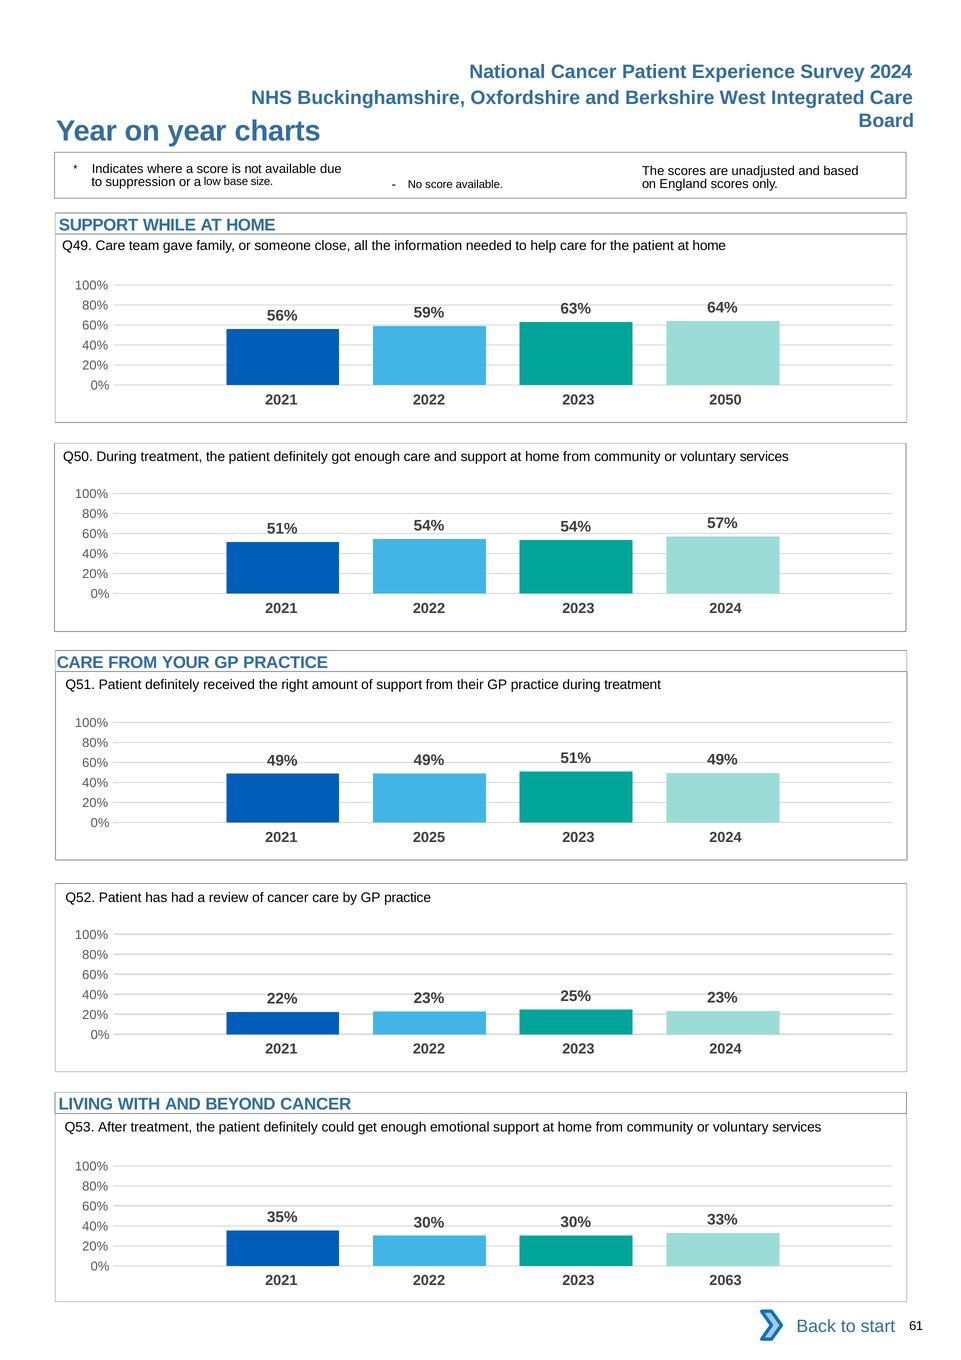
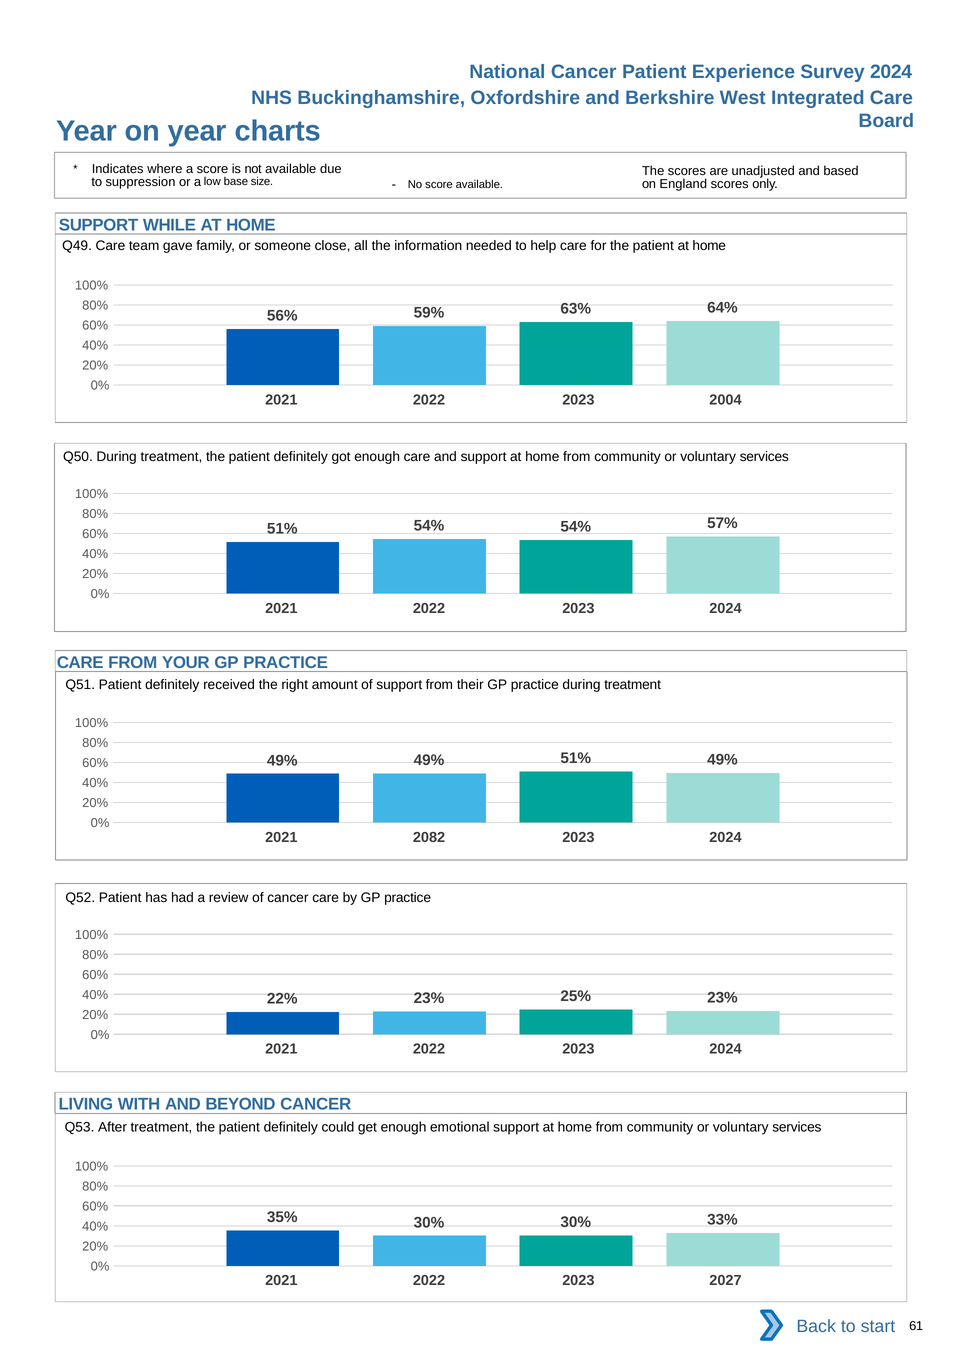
2050: 2050 -> 2004 (725, 400)
2025: 2025 -> 2082 (429, 837)
2063: 2063 -> 2027 (725, 1281)
